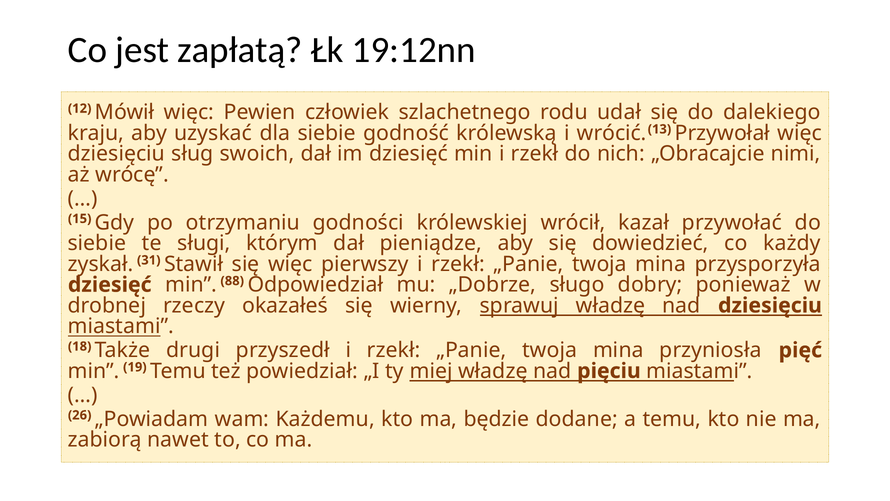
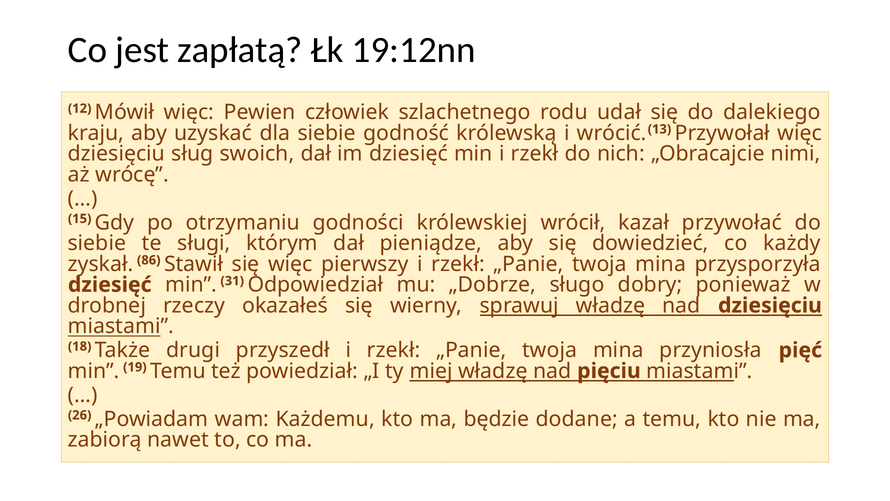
31: 31 -> 86 (149, 260)
88: 88 -> 31 (232, 281)
